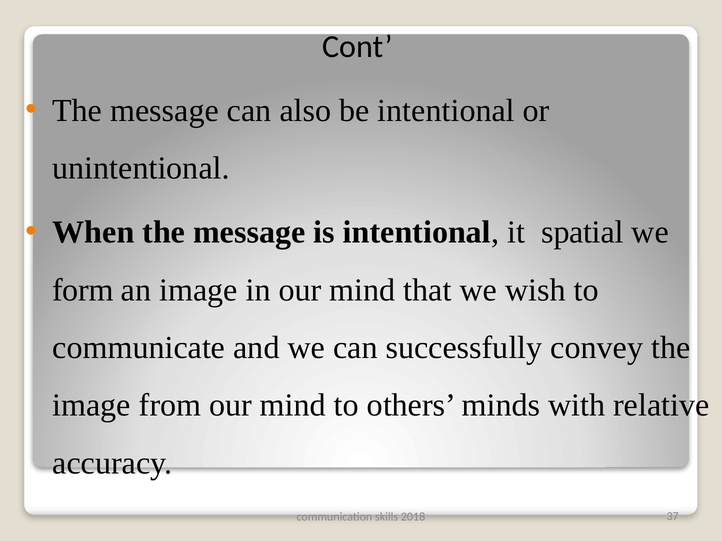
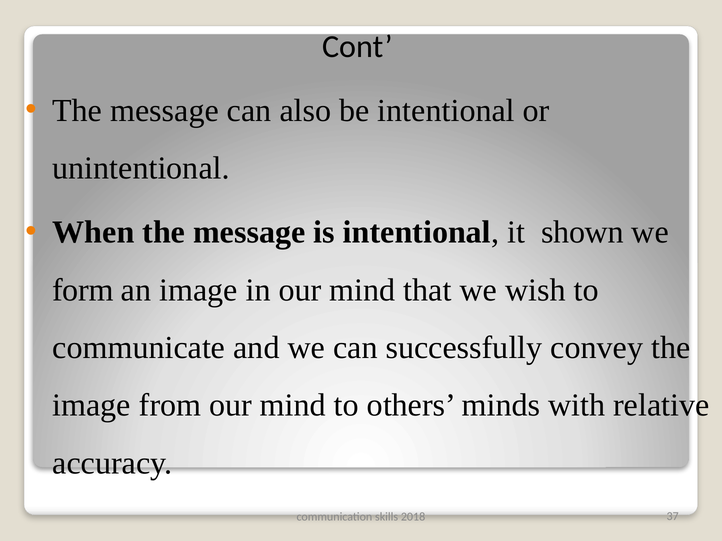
spatial: spatial -> shown (582, 232)
